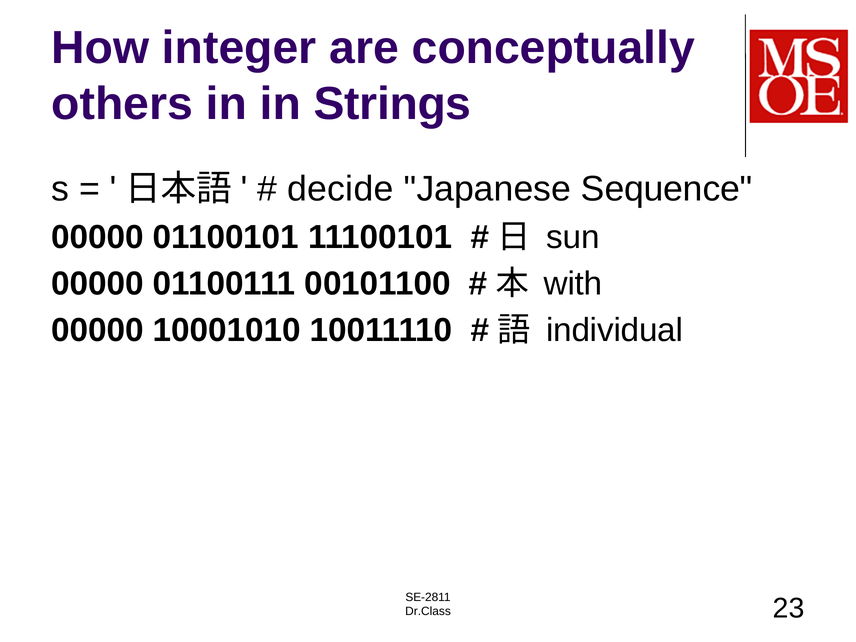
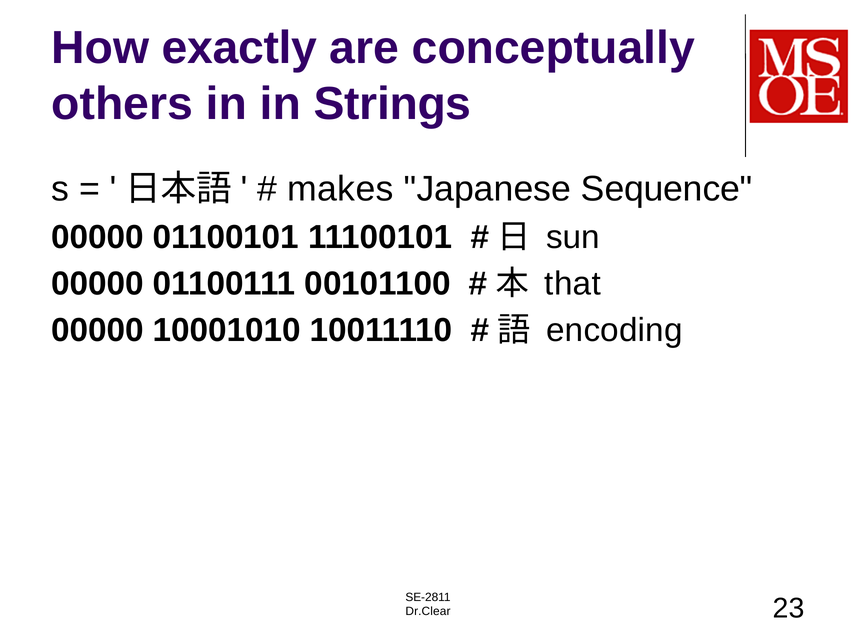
integer: integer -> exactly (239, 48)
decide: decide -> makes (340, 189)
with: with -> that (573, 284)
individual: individual -> encoding (614, 330)
Dr.Class: Dr.Class -> Dr.Clear (428, 611)
